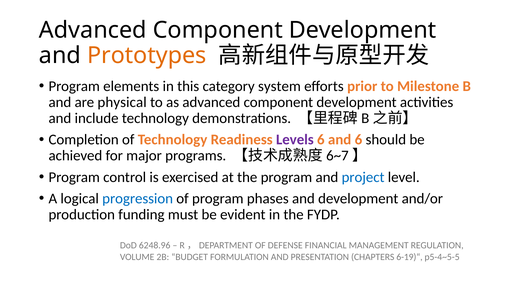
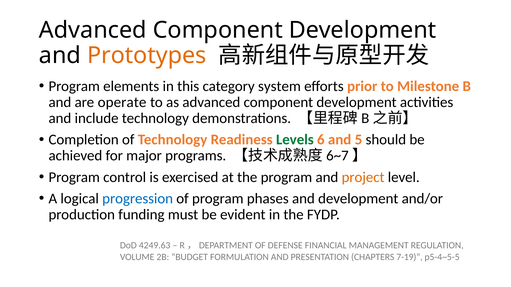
physical: physical -> operate (122, 102)
Levels colour: purple -> green (295, 140)
and 6: 6 -> 5 (358, 140)
project colour: blue -> orange (363, 177)
6248.96: 6248.96 -> 4249.63 (155, 246)
6-19)“: 6-19)“ -> 7-19)“ (409, 257)
